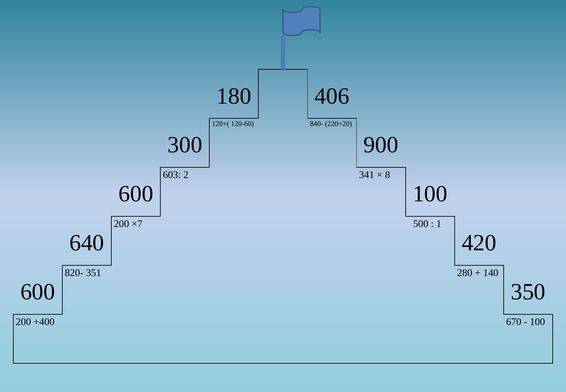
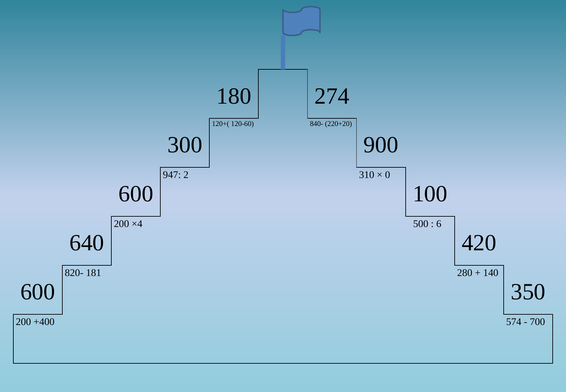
406: 406 -> 274 (332, 96)
603: 603 -> 947 (172, 175)
341: 341 -> 310 (367, 175)
8: 8 -> 0 (388, 175)
×7: ×7 -> ×4 (137, 224)
1: 1 -> 6 (439, 224)
351: 351 -> 181 (94, 273)
670: 670 -> 574 (514, 322)
100: 100 -> 700 (537, 322)
